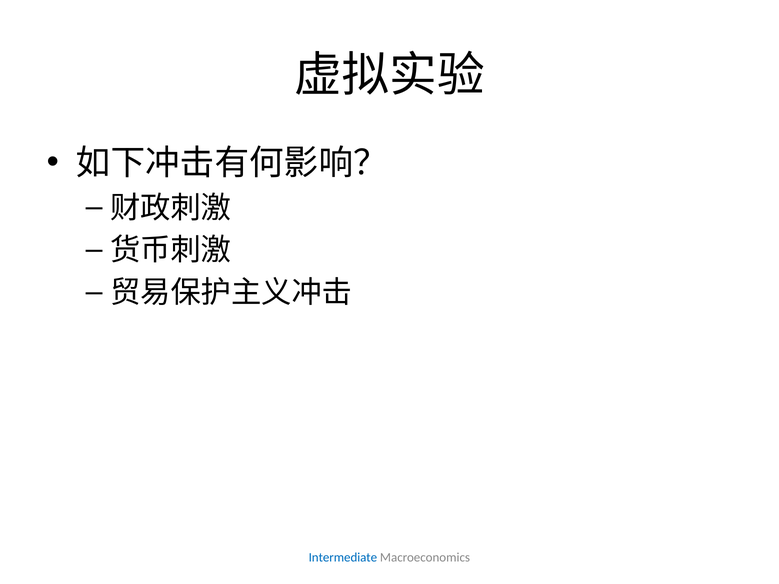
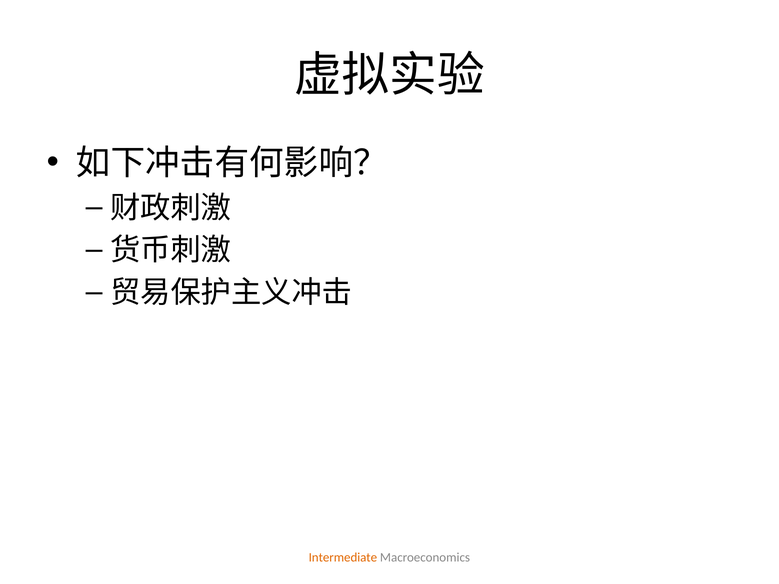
Intermediate colour: blue -> orange (343, 558)
